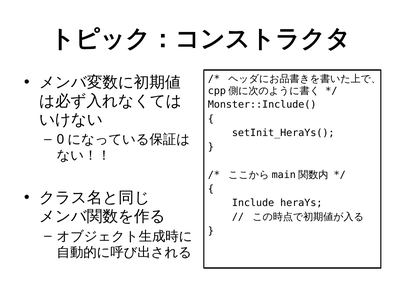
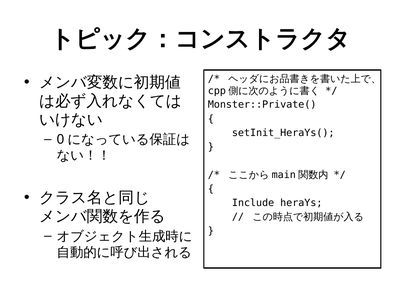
Monster::Include(: Monster::Include( -> Monster::Private( (262, 105)
